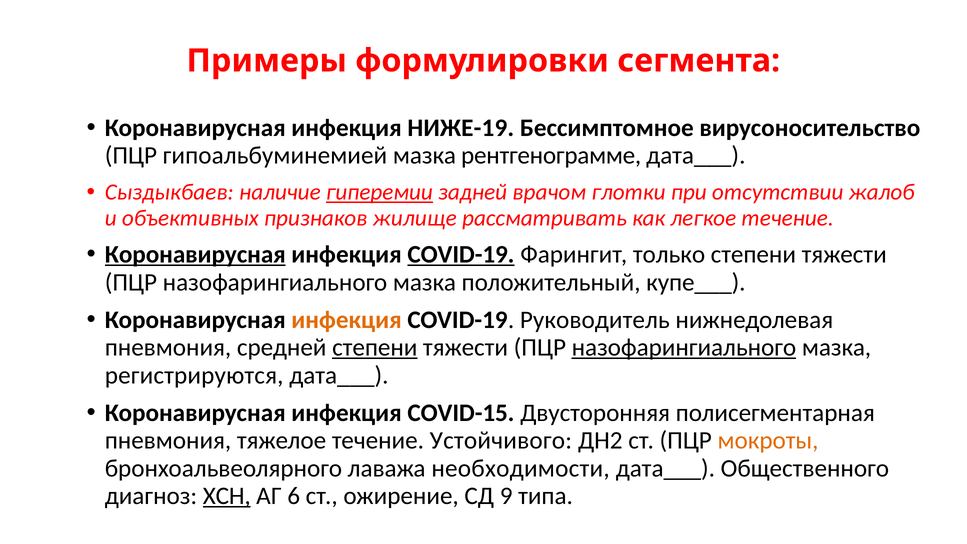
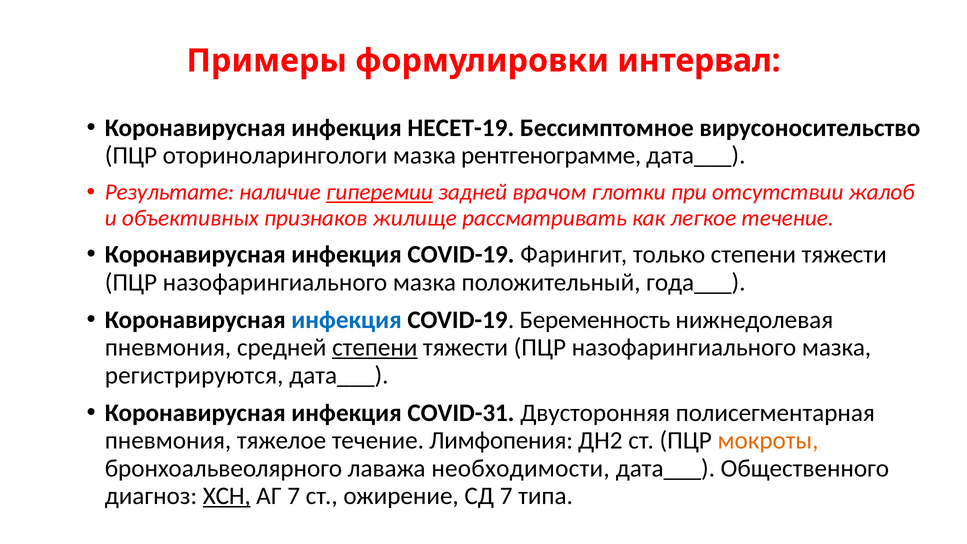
сегмента: сегмента -> интервал (699, 61)
НИЖЕ-19: НИЖЕ-19 -> НЕСЕТ-19 (461, 128)
гипоальбуминемией: гипоальбуминемией -> оториноларингологи (275, 156)
Сыздыкбаев: Сыздыкбаев -> Результате (169, 192)
Коронавирусная underline: present -> none (195, 255)
COVID-19 underline: present -> none (461, 255)
купе___: купе___ -> года___ (696, 282)
инфекция colour: orange -> blue (347, 320)
Руководитель: Руководитель -> Беременность (595, 320)
назофарингиального underline: present -> none (684, 348)
COVID-15: COVID-15 -> COVID-31 (461, 413)
Устойчивого: Устойчивого -> Лимфопения (501, 441)
АГ 6: 6 -> 7 (294, 496)
СД 9: 9 -> 7 (506, 496)
